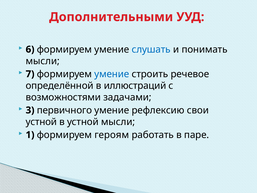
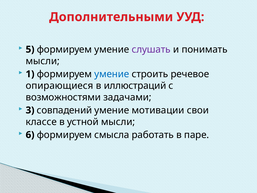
6: 6 -> 5 (30, 49)
слушать colour: blue -> purple (151, 49)
7: 7 -> 1 (30, 74)
определённой: определённой -> опирающиеся (60, 86)
первичного: первичного -> совпадений (64, 110)
рефлексию: рефлексию -> мотивации (158, 110)
устной: устной -> классе (41, 122)
1: 1 -> 6 (30, 135)
героям: героям -> смысла (112, 135)
